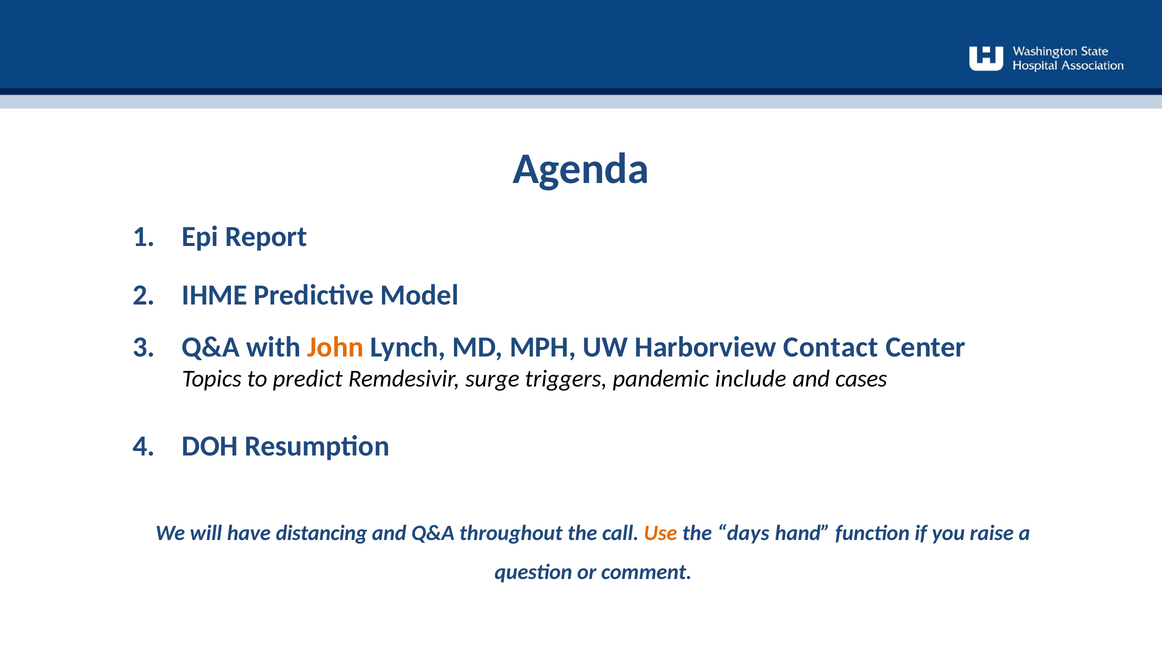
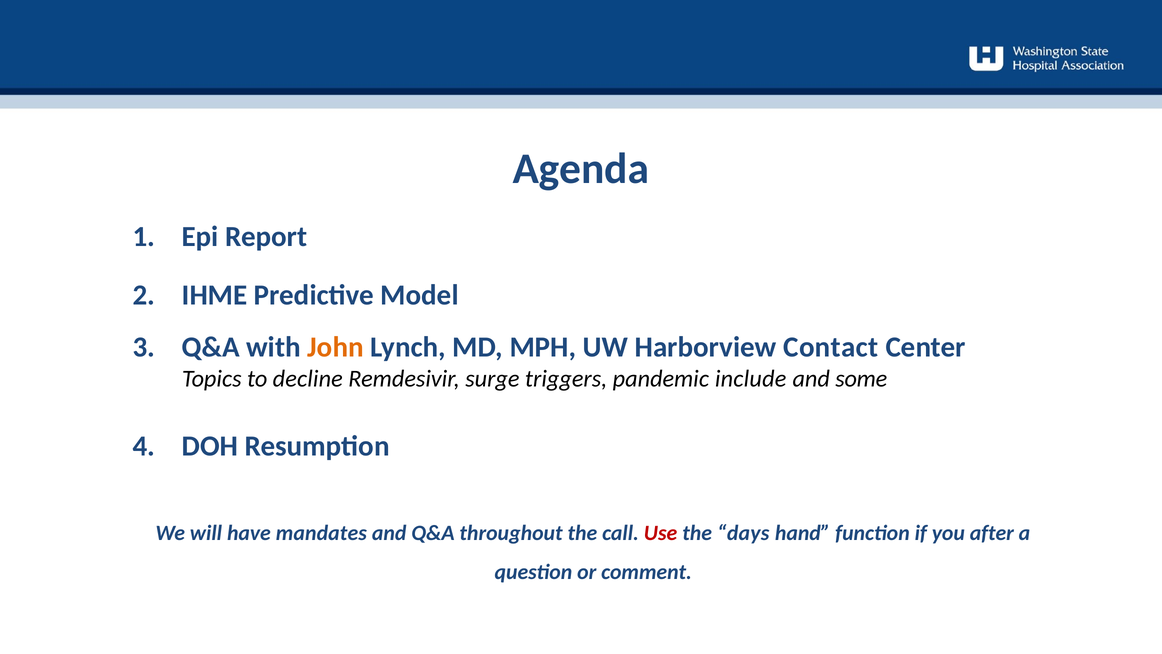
predict: predict -> decline (308, 379)
cases: cases -> some (861, 379)
distancing: distancing -> mandates (321, 533)
Use colour: orange -> red (661, 533)
raise: raise -> after (992, 533)
